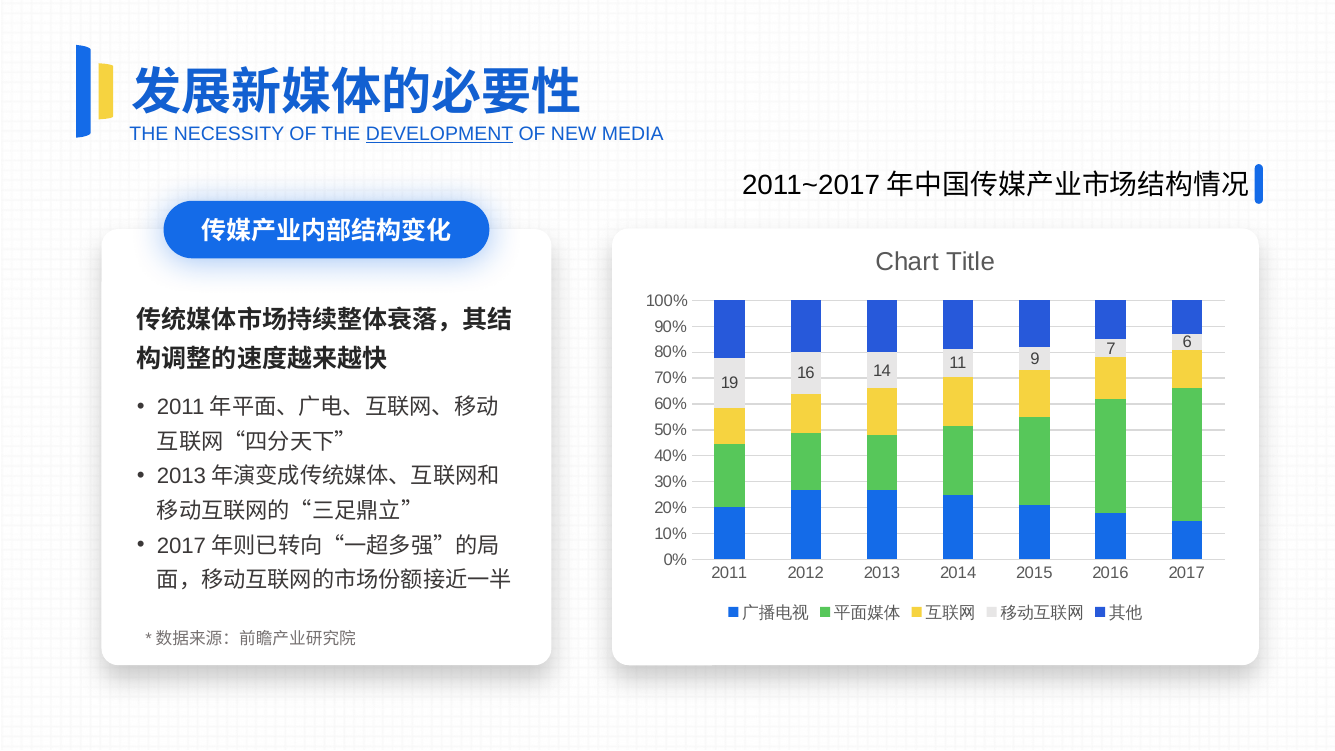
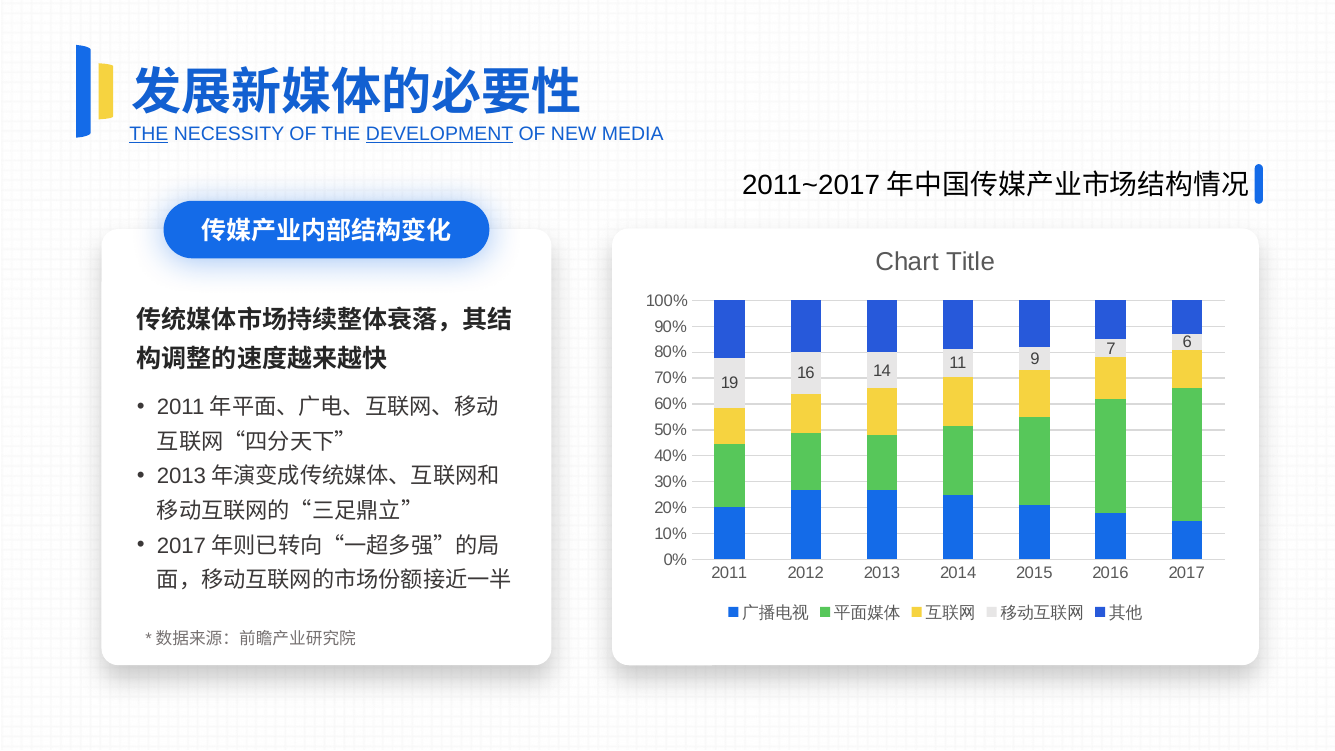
THE underline: none -> present (149, 134)
